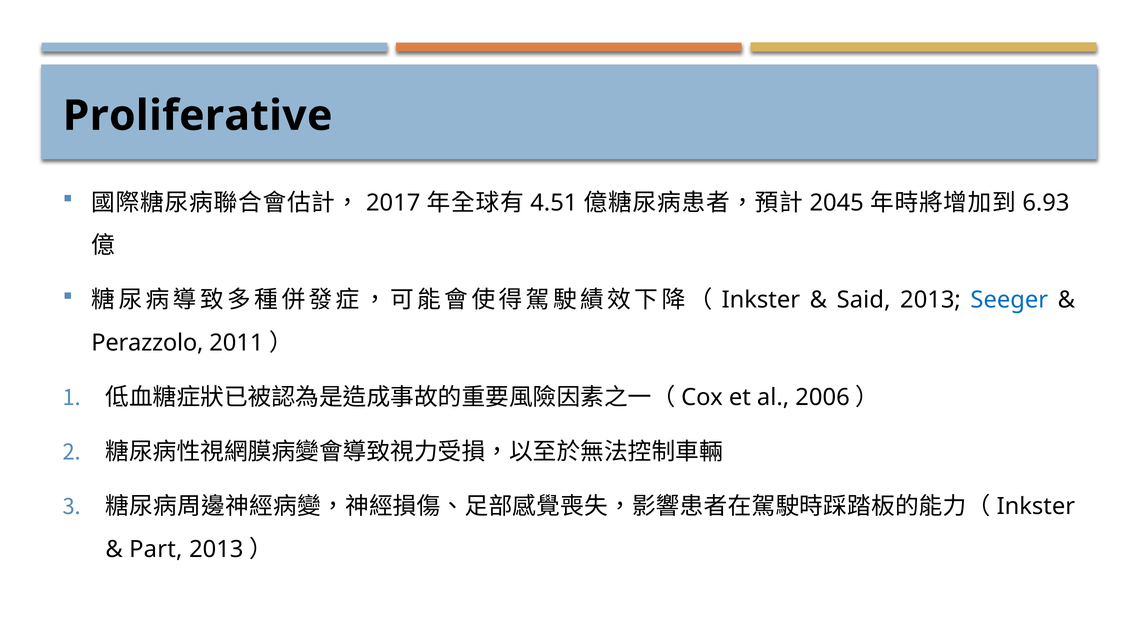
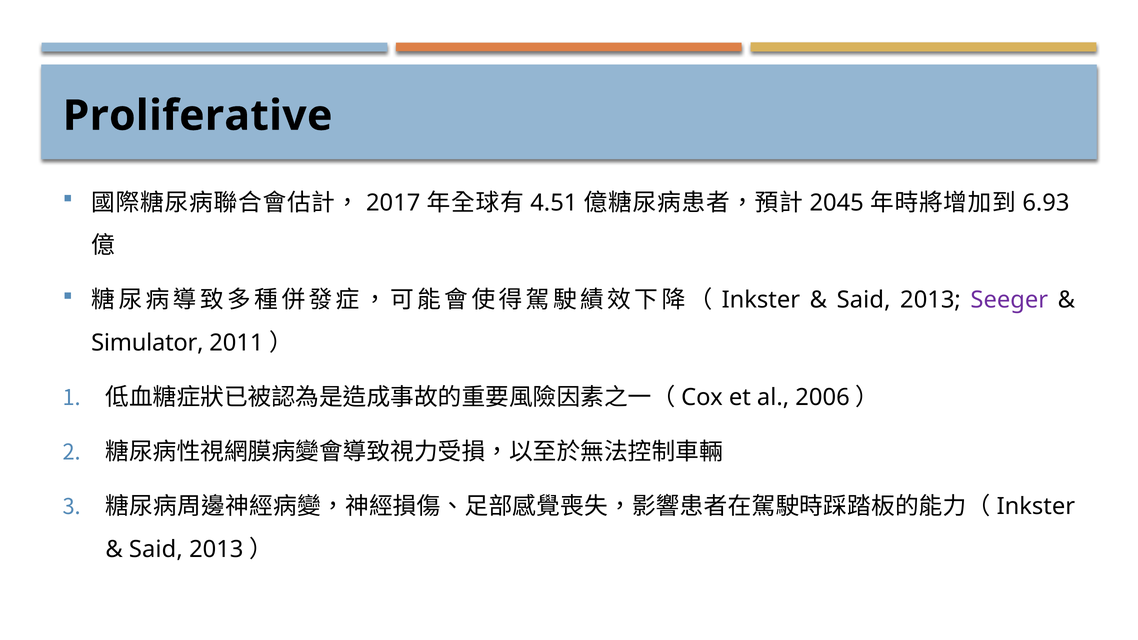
Seeger colour: blue -> purple (1009, 300)
Perazzolo: Perazzolo -> Simulator (147, 343)
Part: Part -> Said (156, 549)
